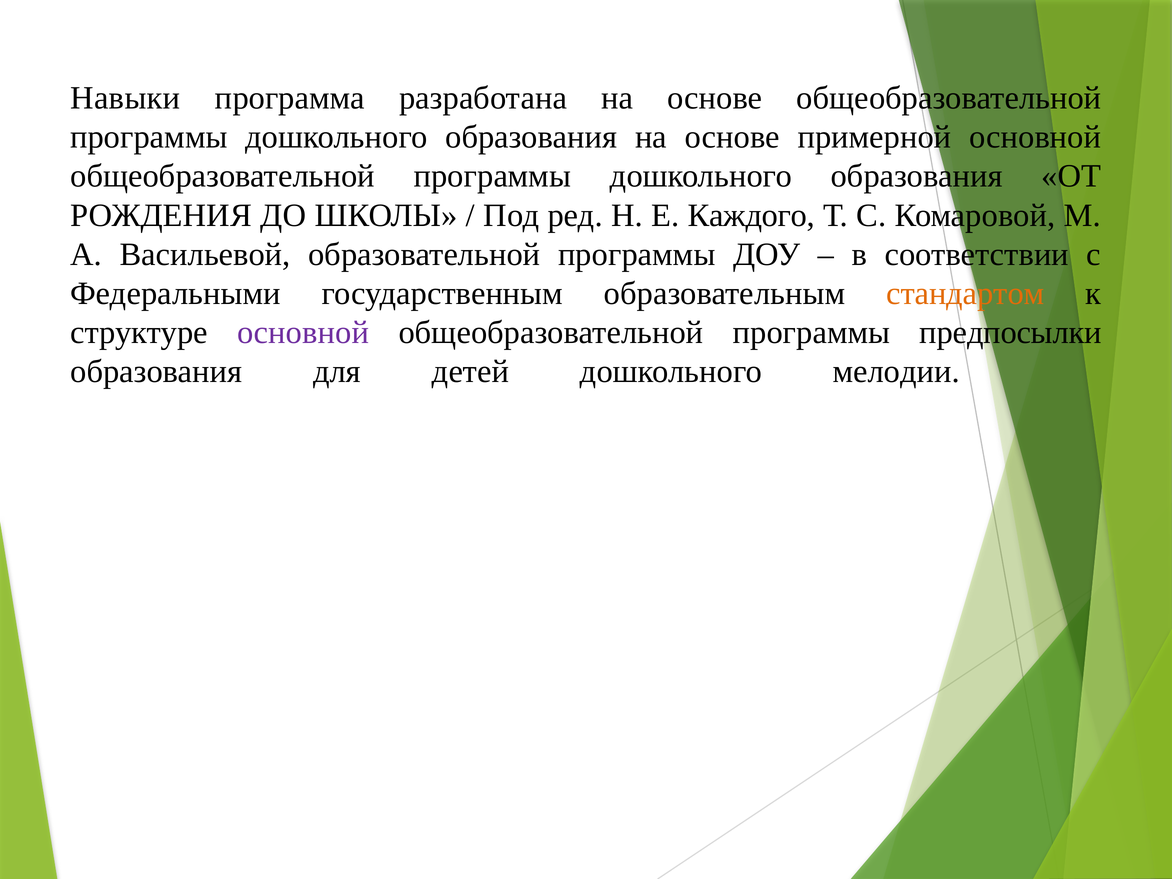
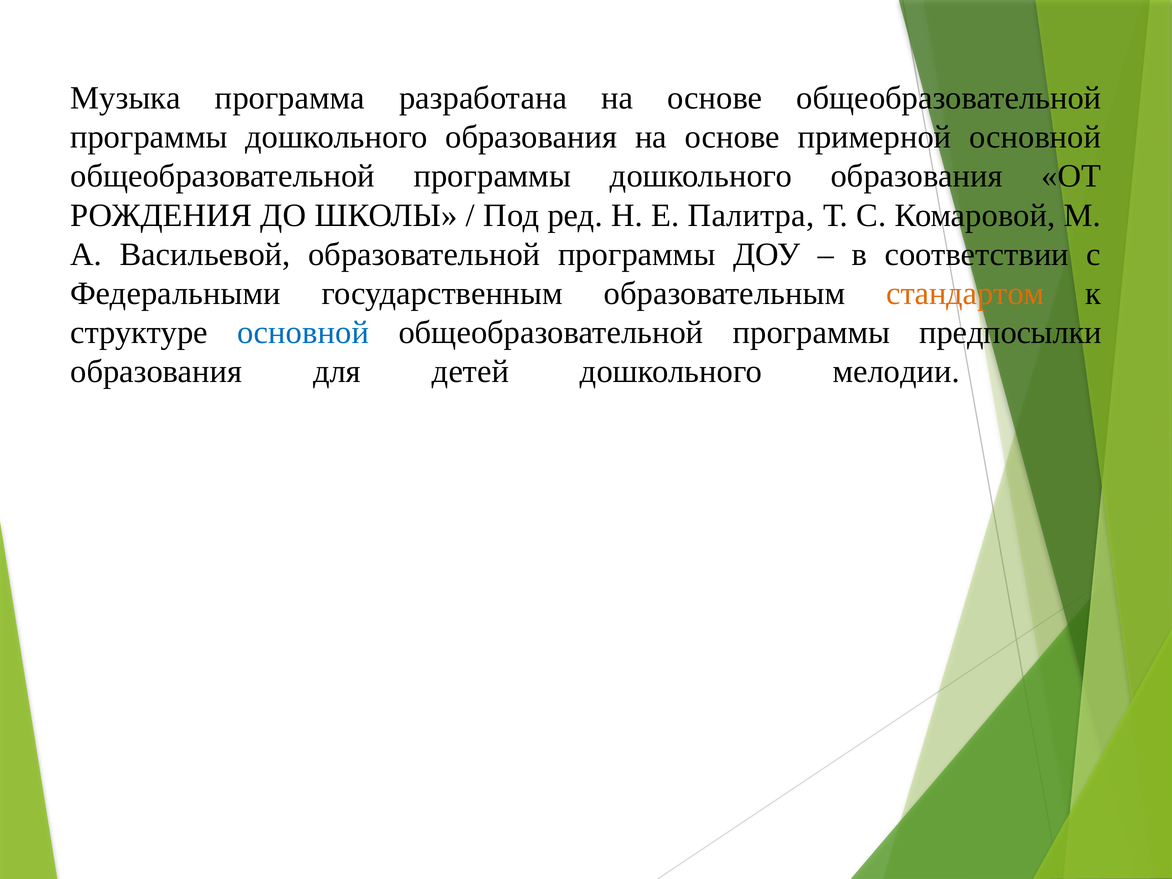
Навыки: Навыки -> Музыка (126, 98)
Каждого: Каждого -> Палитра (751, 215)
основной colour: purple -> blue (303, 332)
